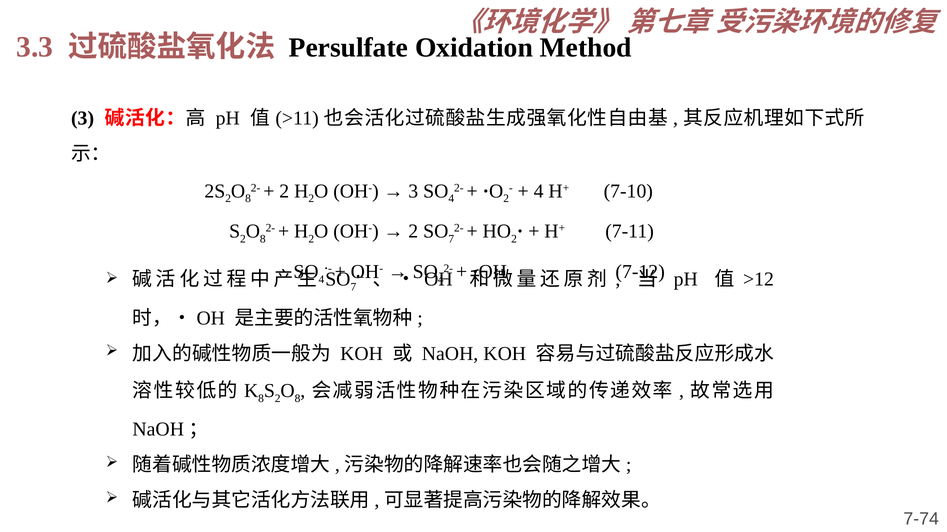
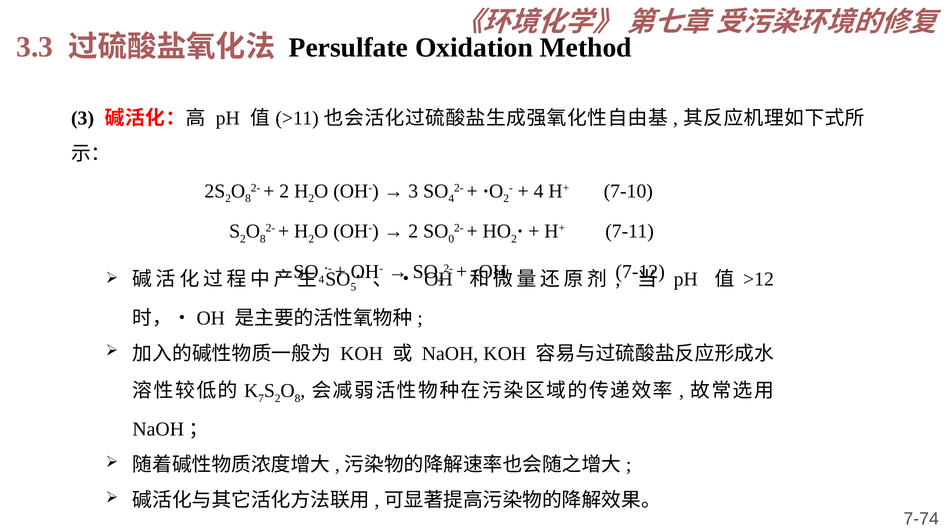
7: 7 -> 0 (451, 239)
7: 7 -> 5 (353, 287)
8: 8 -> 7 (261, 399)
